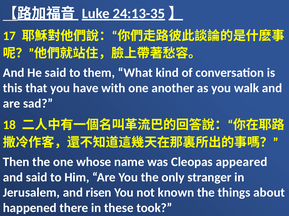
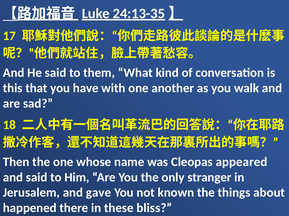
risen: risen -> gave (98, 193)
took: took -> bliss (154, 209)
